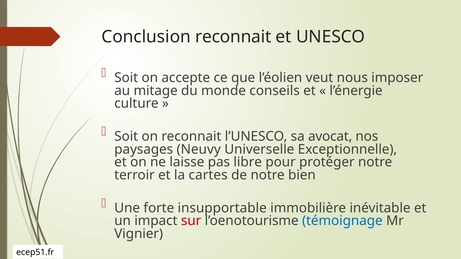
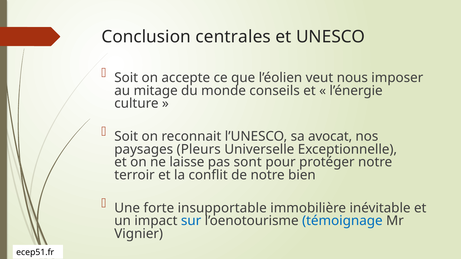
Conclusion reconnait: reconnait -> centrales (233, 37)
Neuvy: Neuvy -> Pleurs (199, 149)
libre: libre -> sont (248, 162)
cartes: cartes -> conflit (208, 175)
sur colour: red -> blue (191, 221)
